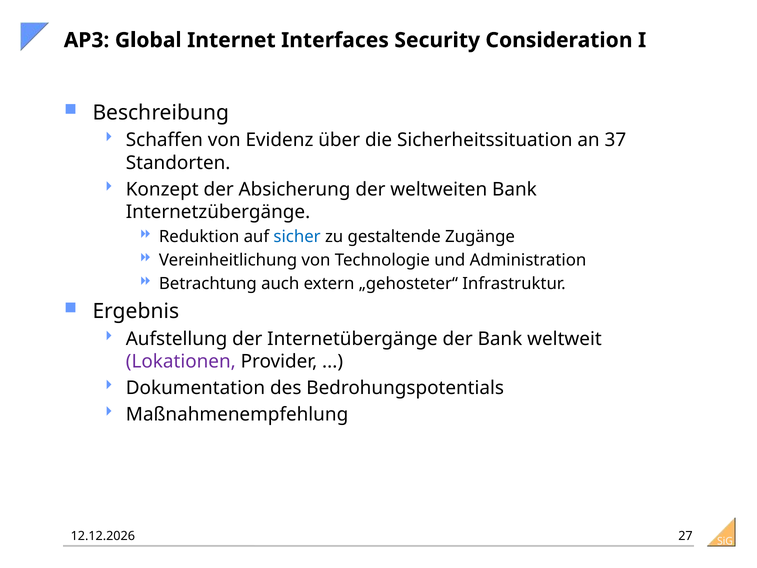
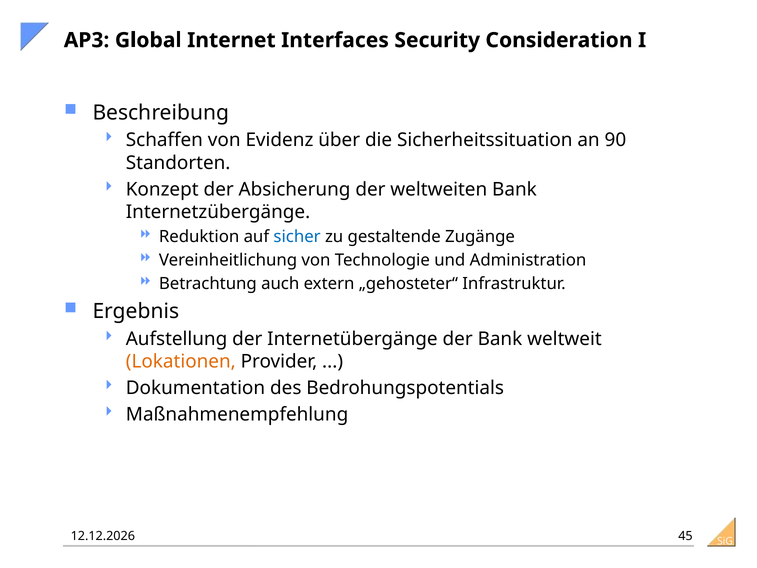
37: 37 -> 90 (615, 140)
Lokationen colour: purple -> orange (181, 361)
27: 27 -> 45 (685, 536)
